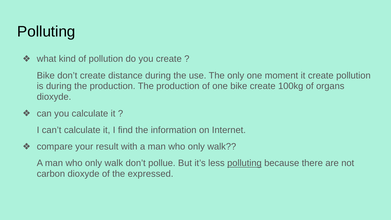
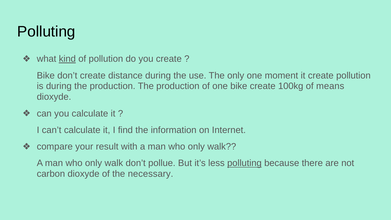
kind underline: none -> present (67, 59)
organs: organs -> means (330, 86)
expressed: expressed -> necessary (151, 174)
